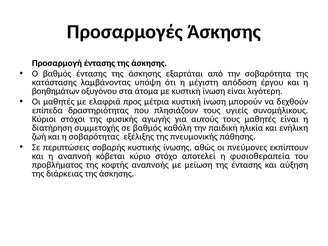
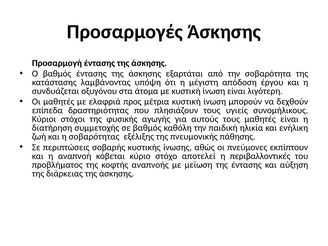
βοηθημάτων: βοηθημάτων -> συνδυάζεται (56, 91)
φυσιοθεραπεία: φυσιοθεραπεία -> περιβαλλοντικές (260, 156)
